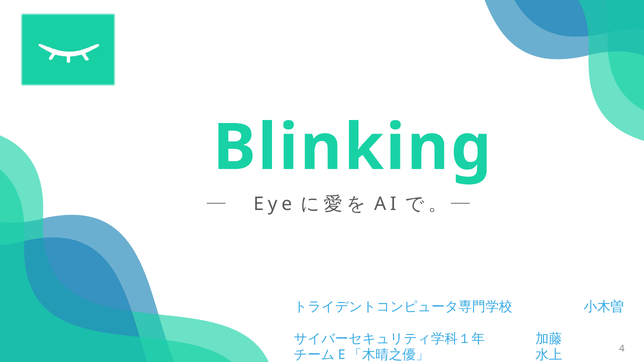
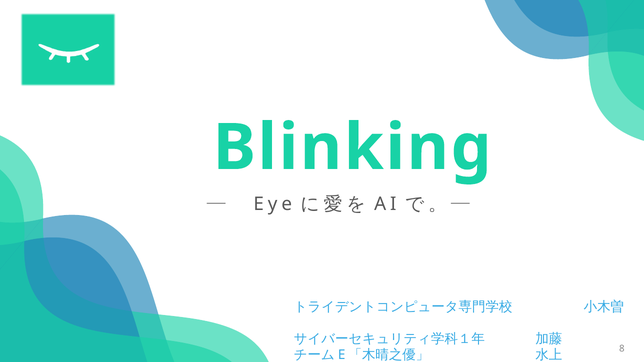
4: 4 -> 8 (622, 349)
